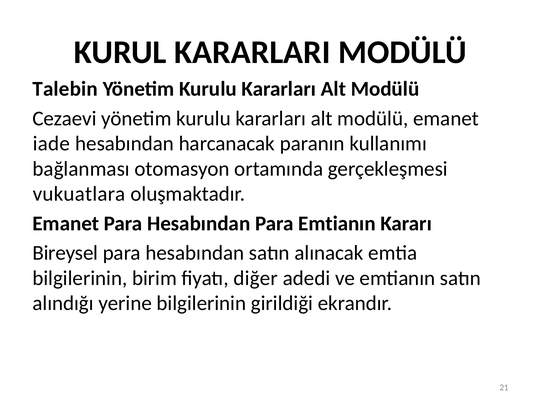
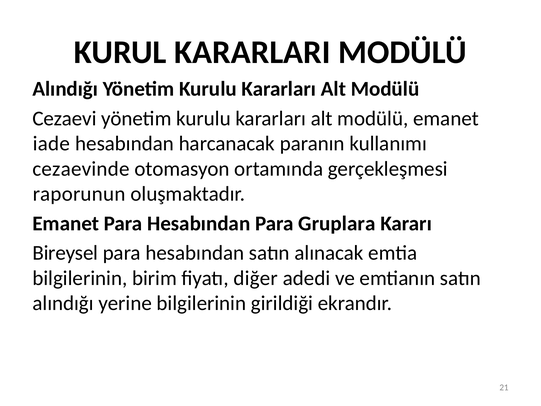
Talebin: Talebin -> Alındığı (65, 89)
bağlanması: bağlanması -> cezaevinde (81, 169)
vukuatlara: vukuatlara -> raporunun (79, 194)
Para Emtianın: Emtianın -> Gruplara (337, 223)
